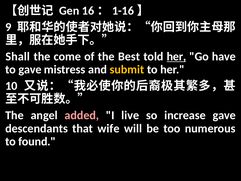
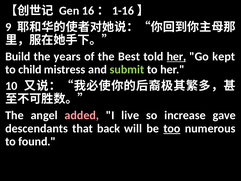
Shall: Shall -> Build (18, 56)
come: come -> years (67, 56)
have: have -> kept (224, 56)
to gave: gave -> child (30, 69)
submit colour: yellow -> light green (127, 69)
wife: wife -> back (109, 128)
too underline: none -> present (172, 128)
